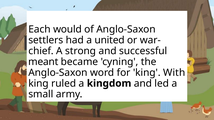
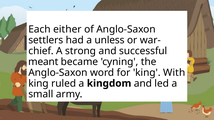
would: would -> either (67, 29)
united: united -> unless (110, 40)
